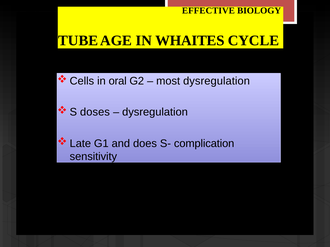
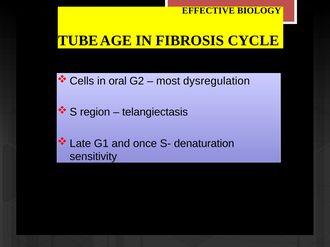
WHAITES: WHAITES -> FIBROSIS (190, 41)
doses: doses -> region (95, 112)
dysregulation: dysregulation -> telangiectasis (155, 112)
does: does -> once (145, 144)
complication: complication -> denaturation (204, 144)
